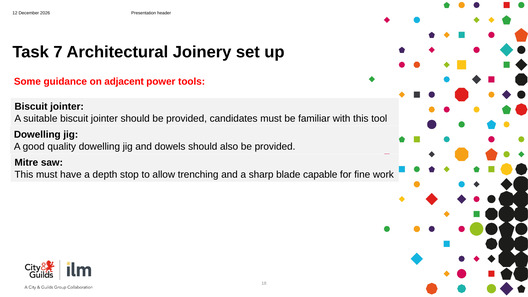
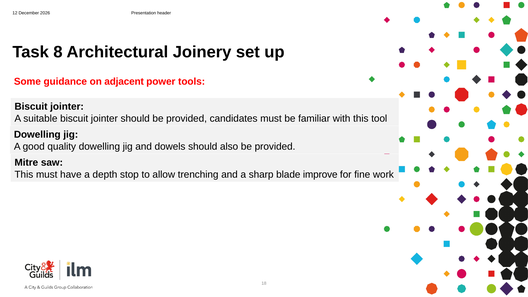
7: 7 -> 8 (58, 52)
capable: capable -> improve (320, 175)
